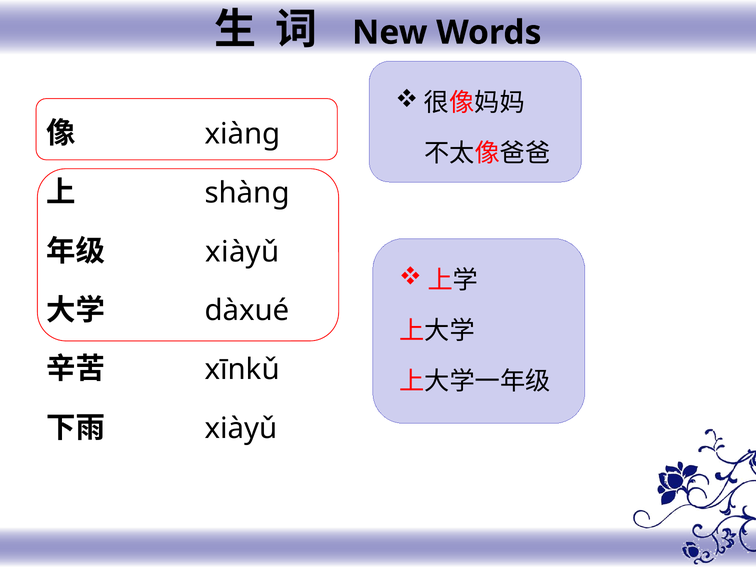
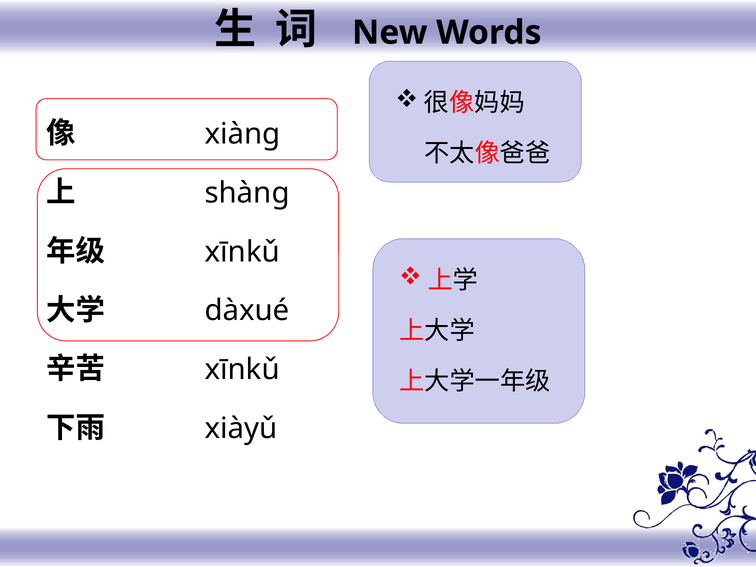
xiàyǔ: xiàyǔ -> xīnkǔ (242, 252)
